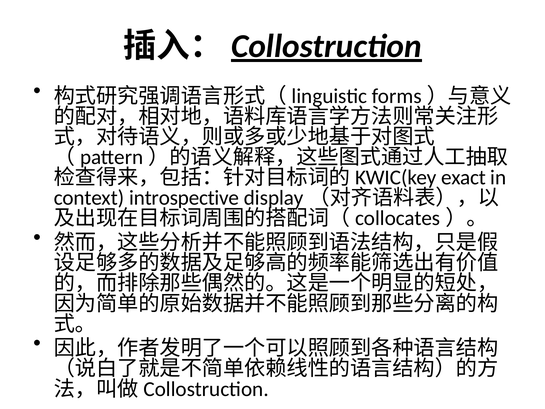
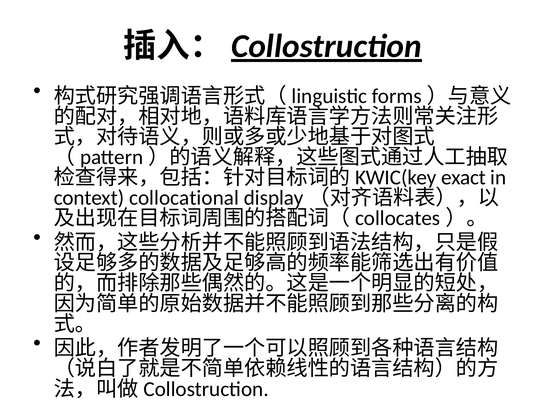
introspective: introspective -> collocational (184, 198)
